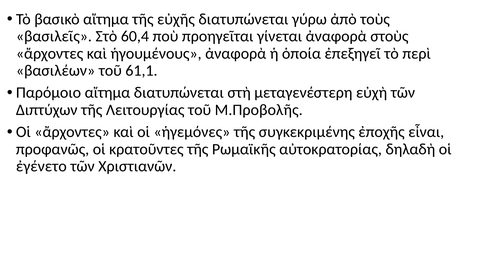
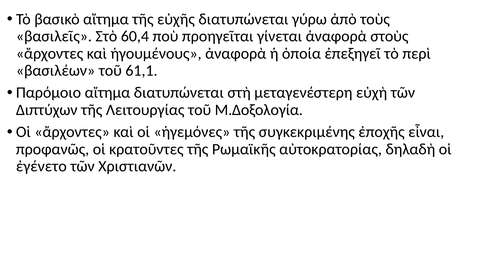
Μ.Προβολῆς: Μ.Προβολῆς -> Μ.Δοξολογία (259, 110)
